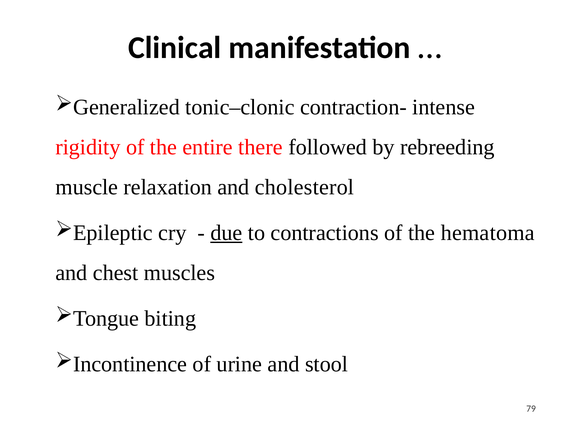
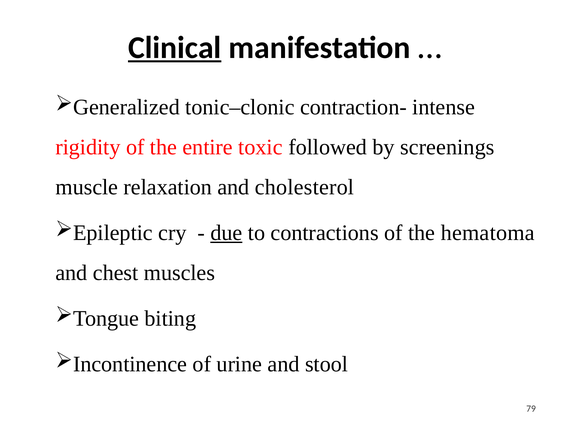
Clinical underline: none -> present (175, 48)
there: there -> toxic (260, 147)
rebreeding: rebreeding -> screenings (447, 147)
